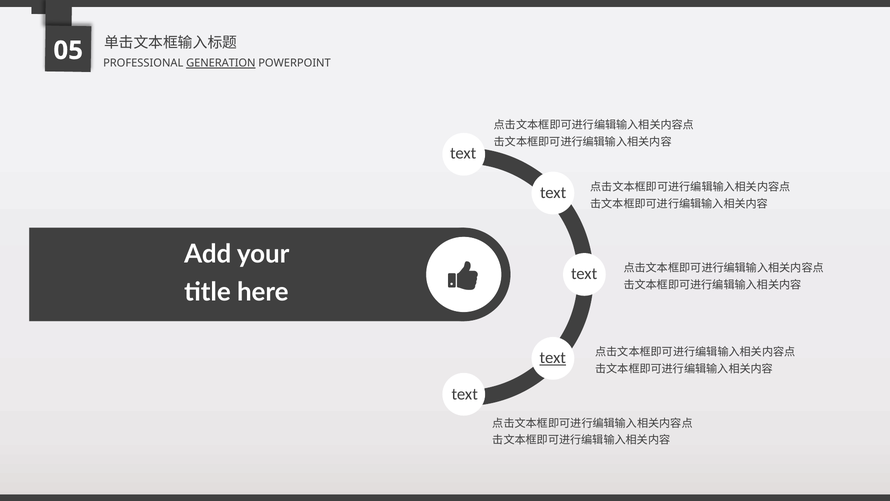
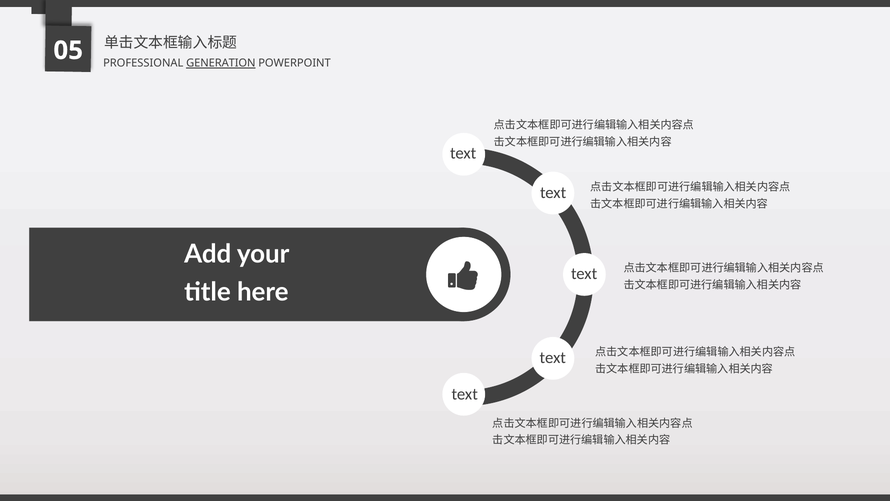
text underline: present -> none (553, 358)
